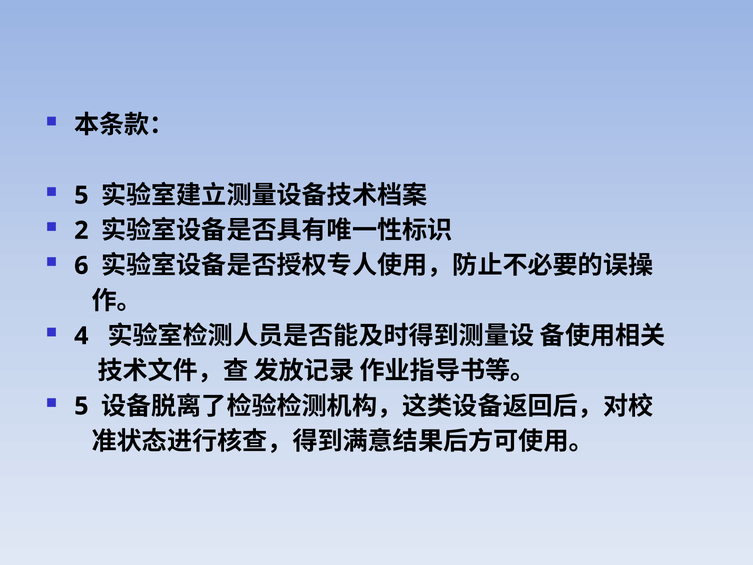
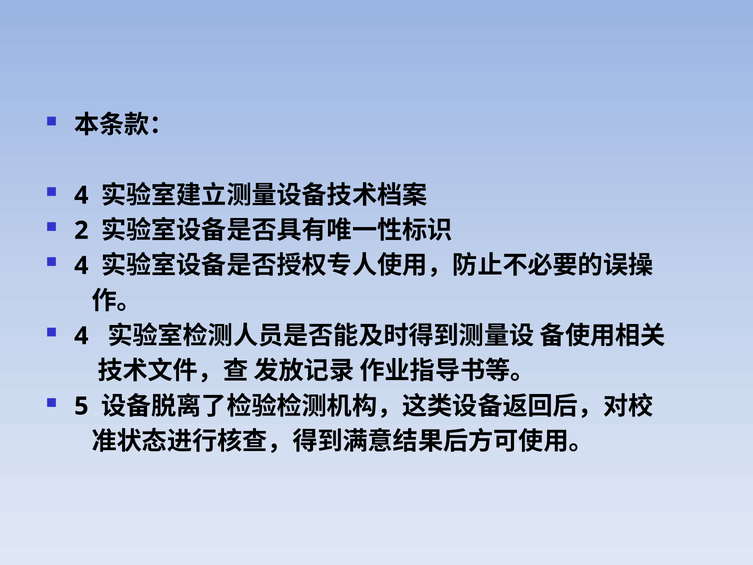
5: 5 -> 4 (81, 195)
6: 6 -> 4 (81, 266)
